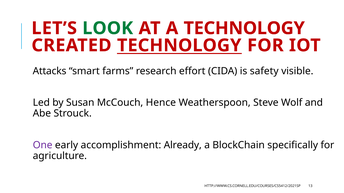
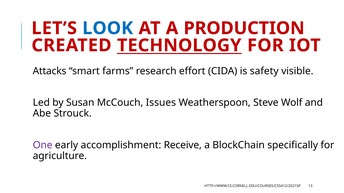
LOOK colour: green -> blue (108, 28)
A TECHNOLOGY: TECHNOLOGY -> PRODUCTION (244, 28)
Hence: Hence -> Issues (161, 103)
Already: Already -> Receive (183, 145)
